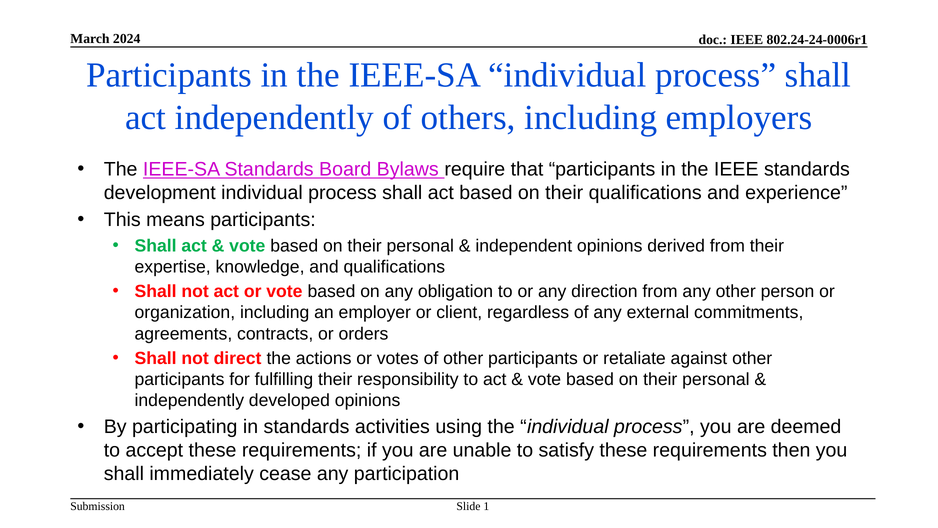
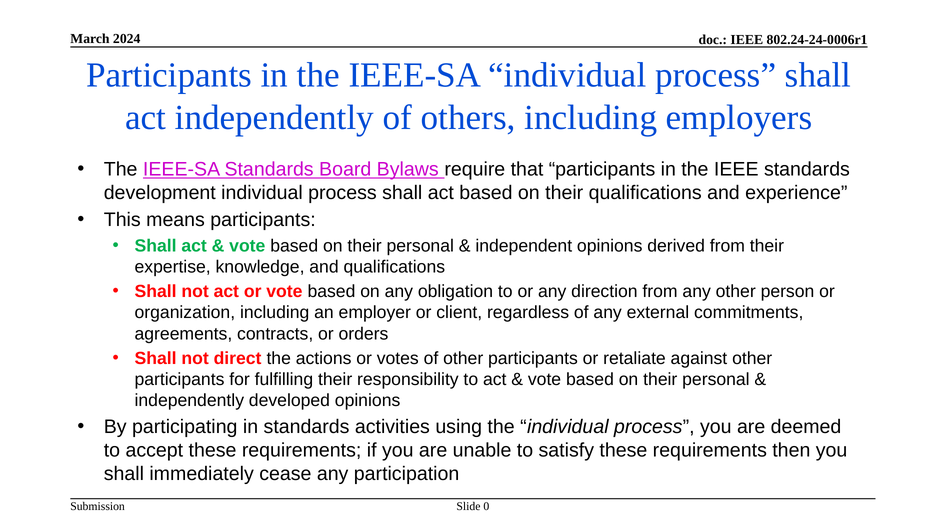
1: 1 -> 0 (486, 506)
